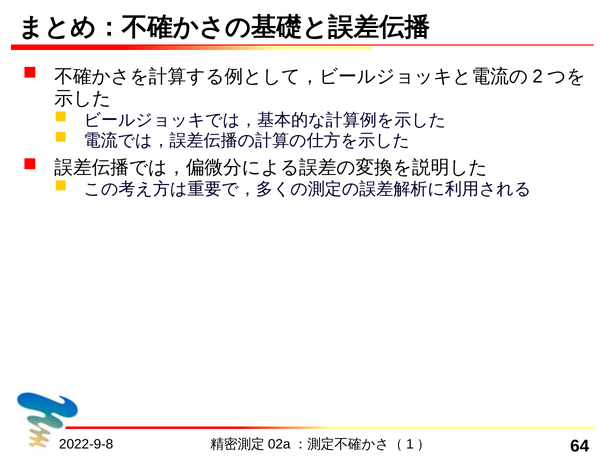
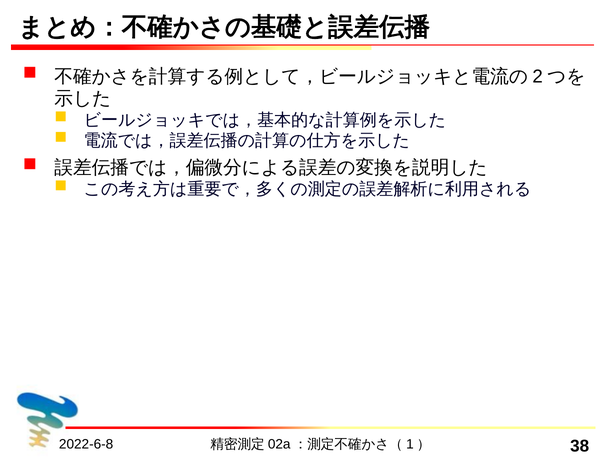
2022-9-8: 2022-9-8 -> 2022-6-8 (86, 444)
64: 64 -> 38 (580, 446)
